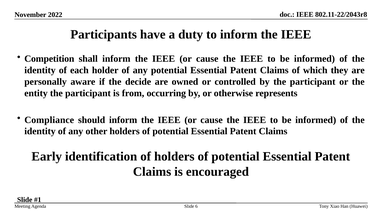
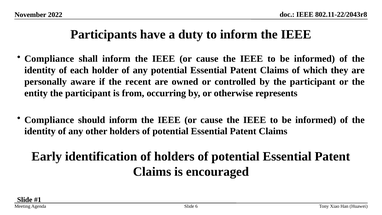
Competition: Competition -> Compliance (49, 59)
decide: decide -> recent (138, 82)
